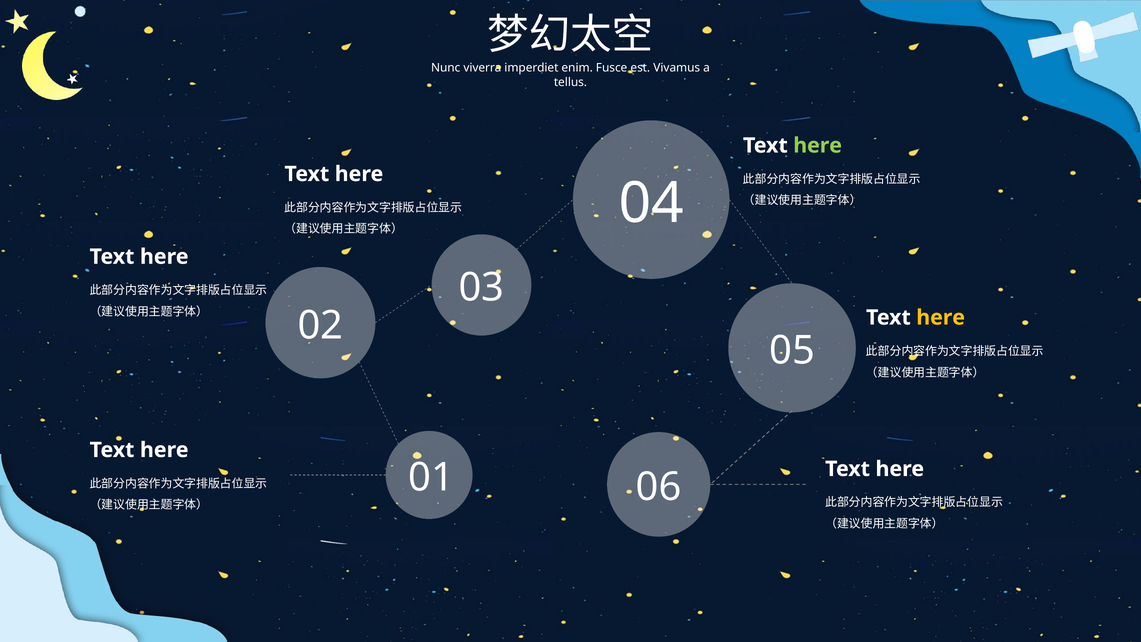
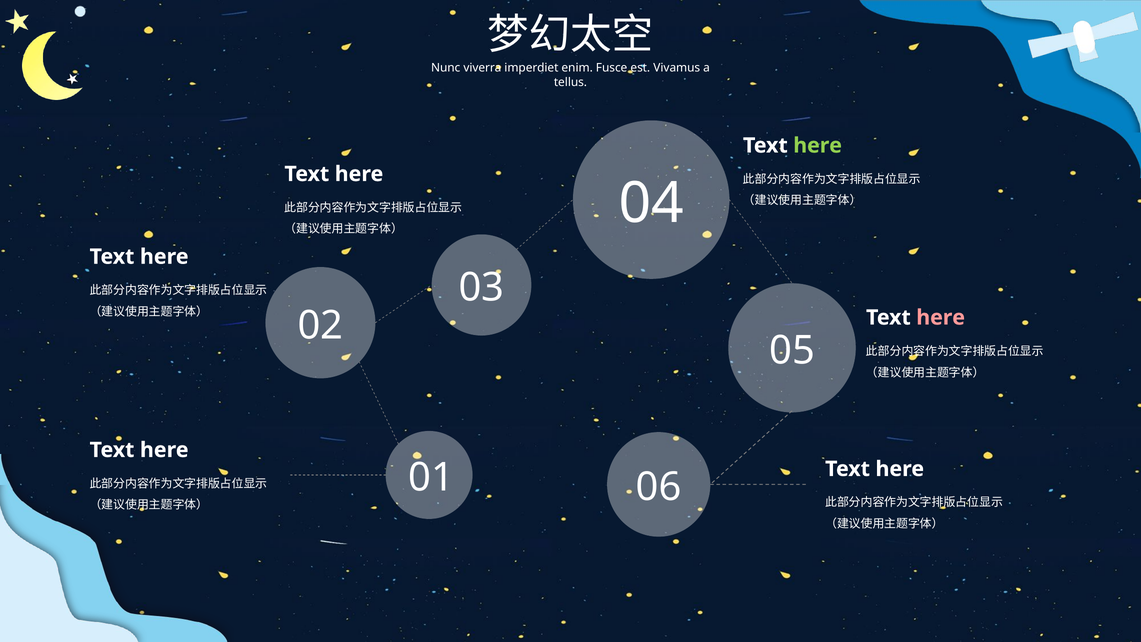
here colour: yellow -> pink (941, 317)
